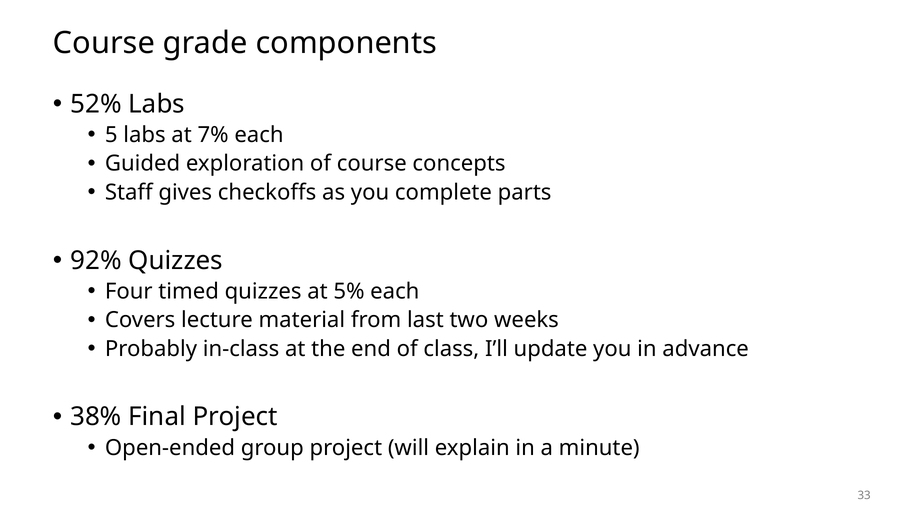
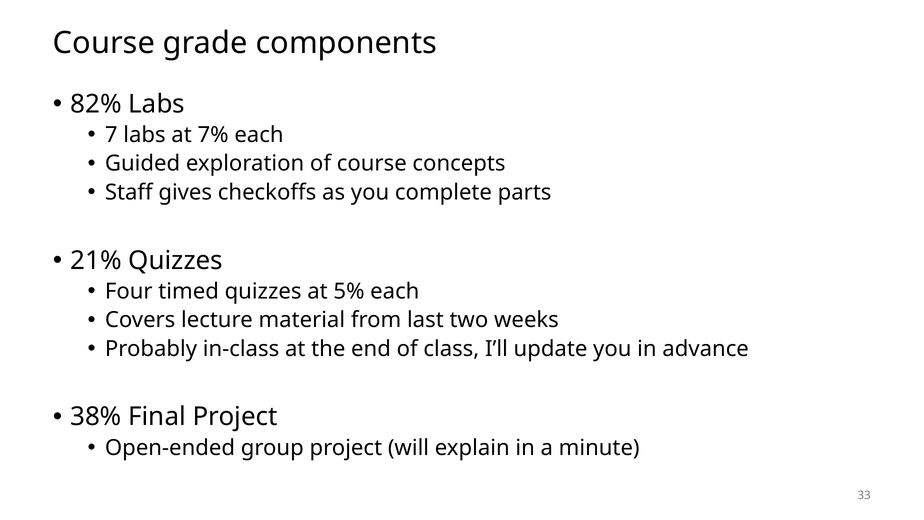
52%: 52% -> 82% (96, 104)
5: 5 -> 7 (111, 135)
92%: 92% -> 21% (96, 260)
